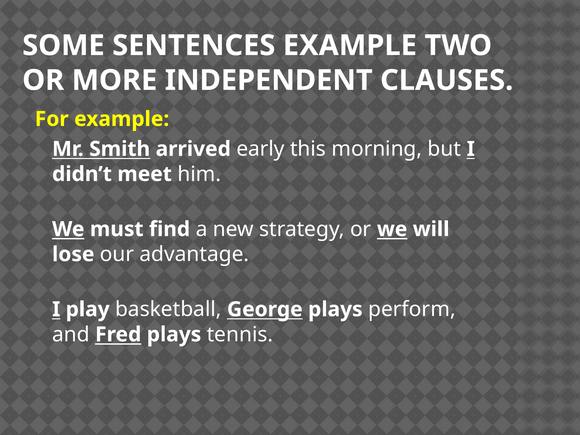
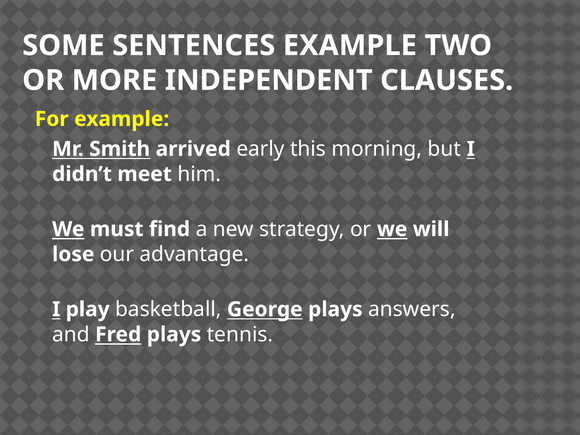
perform: perform -> answers (412, 309)
